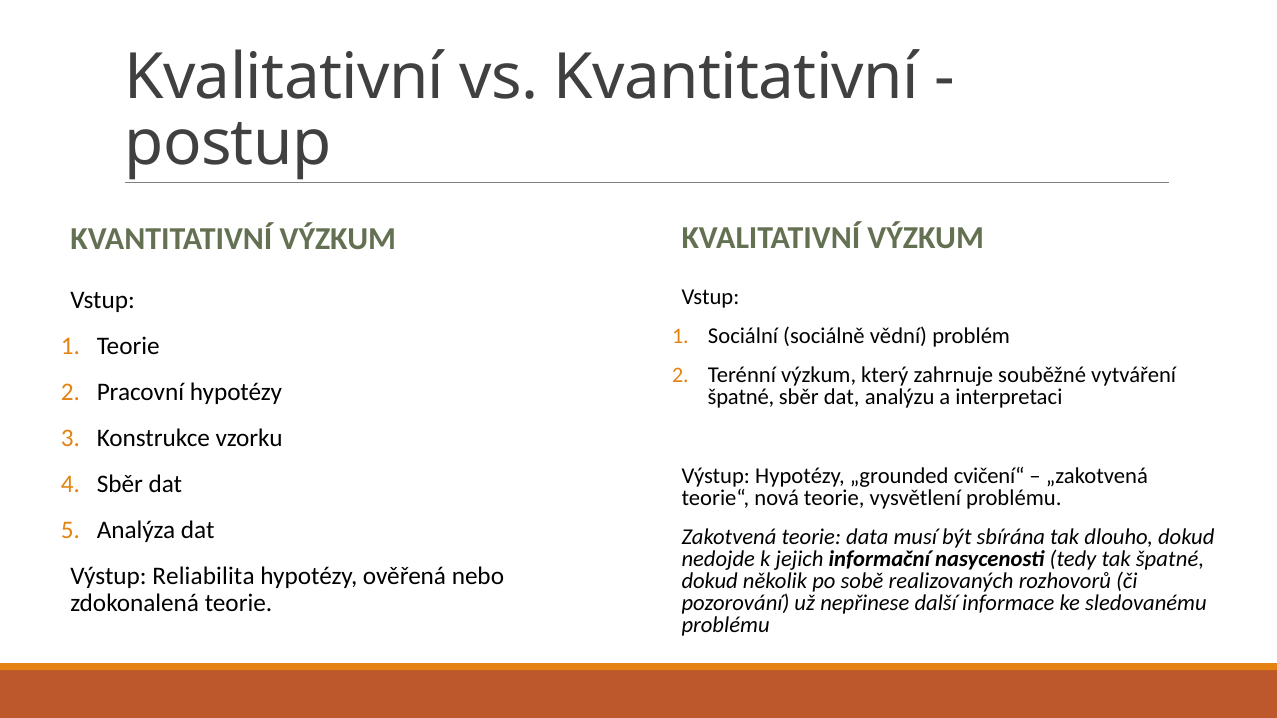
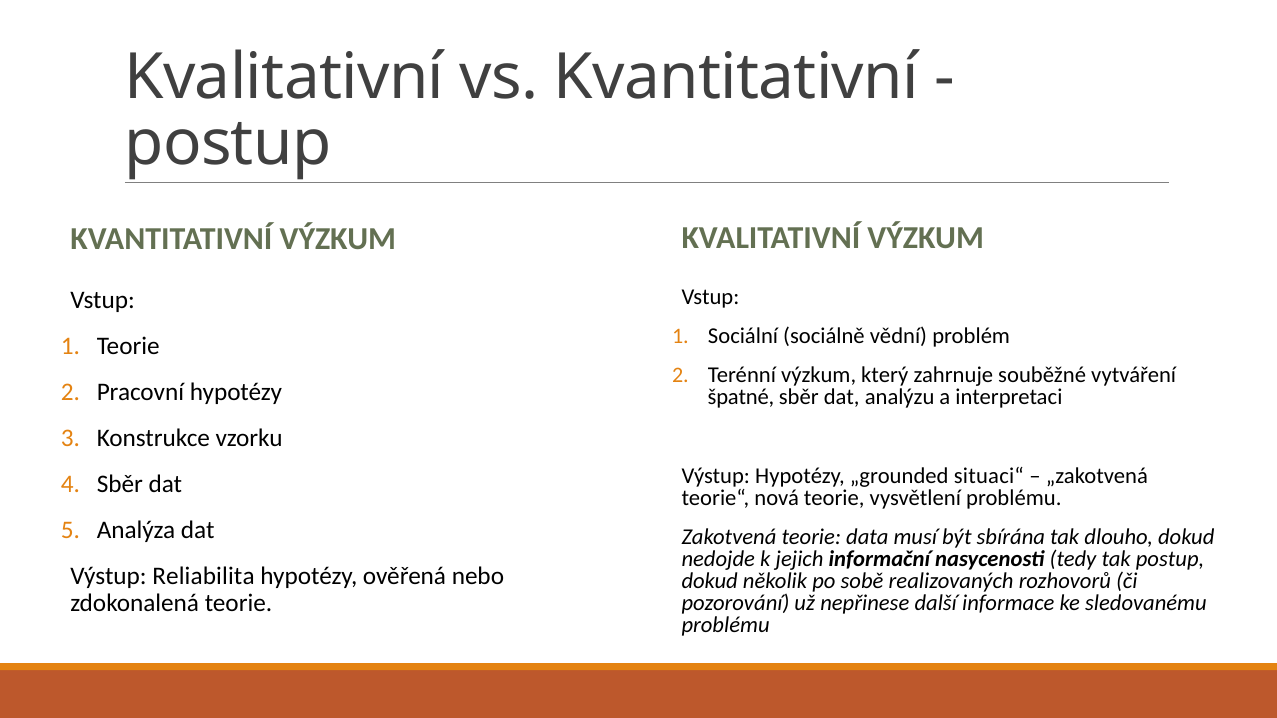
cvičení“: cvičení“ -> situaci“ (989, 477)
tak špatné: špatné -> postup (1170, 559)
